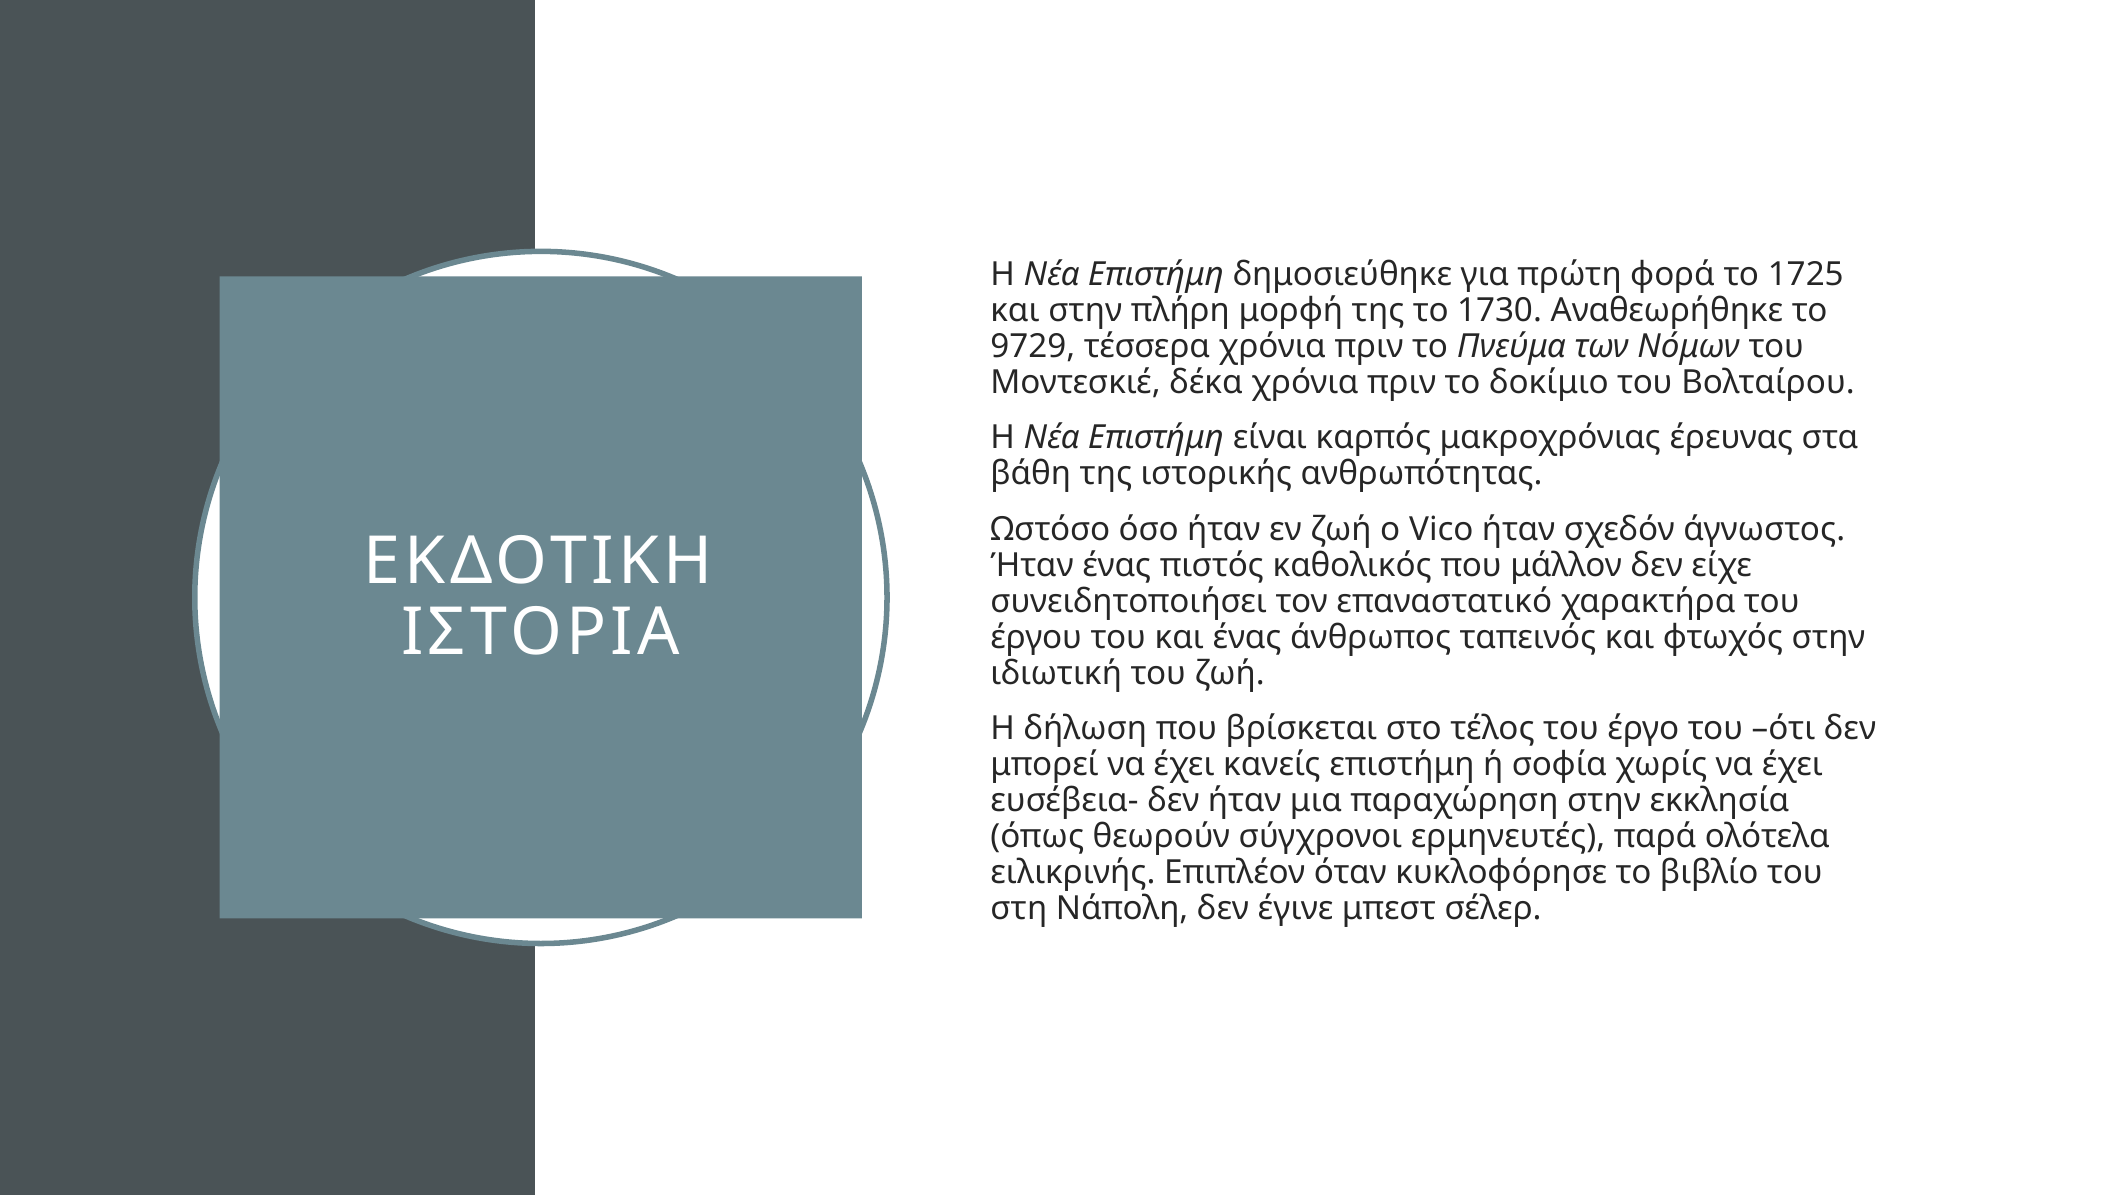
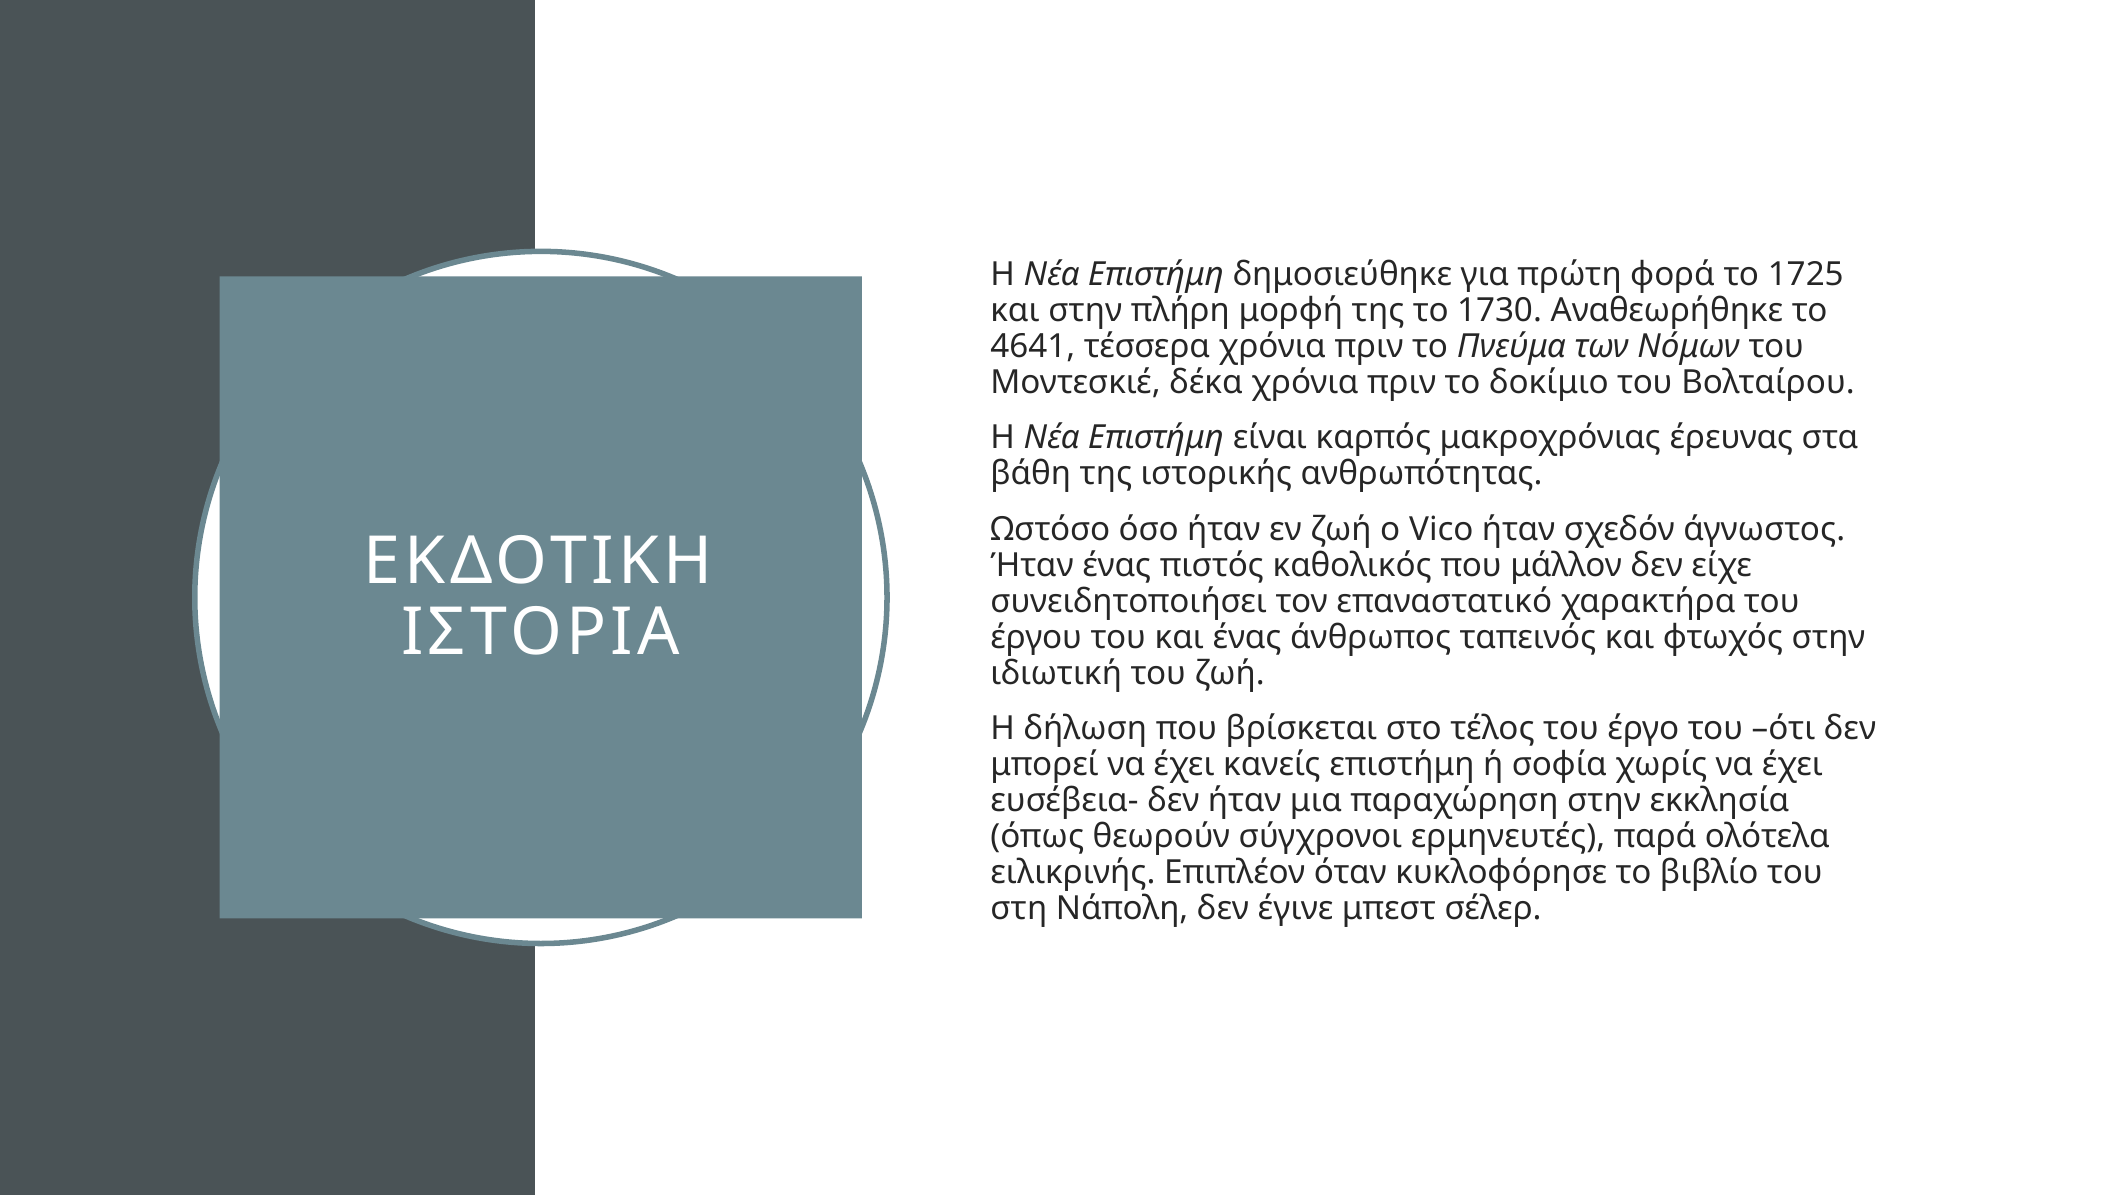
9729: 9729 -> 4641 (1033, 346)
